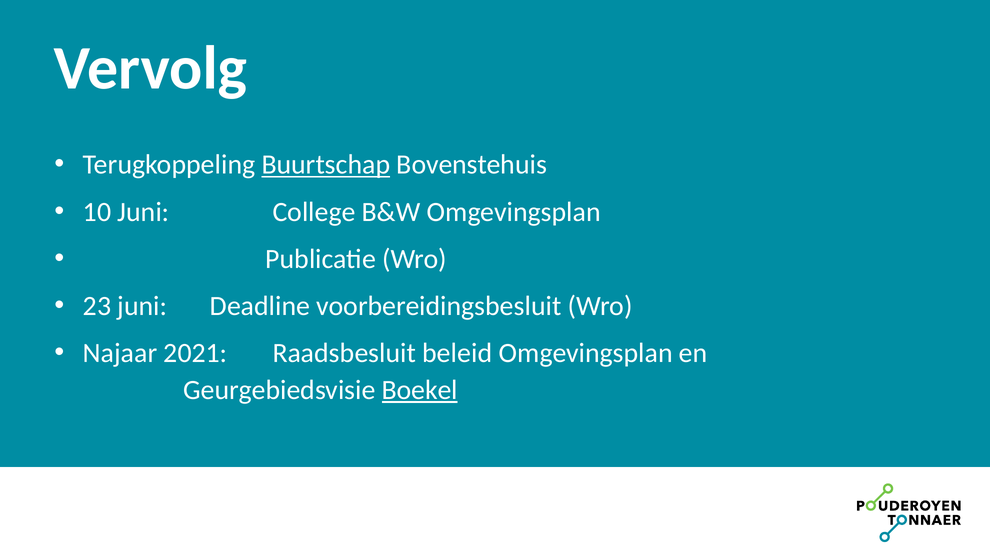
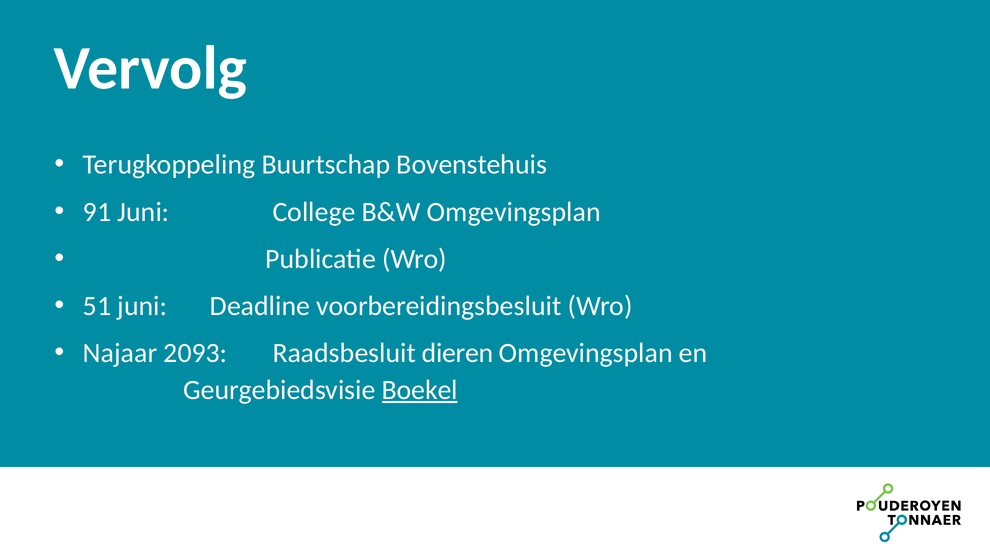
Buurtschap underline: present -> none (326, 165)
10: 10 -> 91 (97, 212)
23: 23 -> 51 (97, 306)
2021: 2021 -> 2093 (195, 353)
beleid: beleid -> dieren (458, 353)
